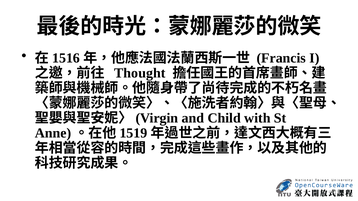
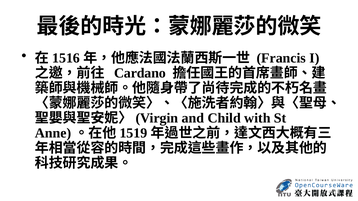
Thought: Thought -> Cardano (140, 73)
